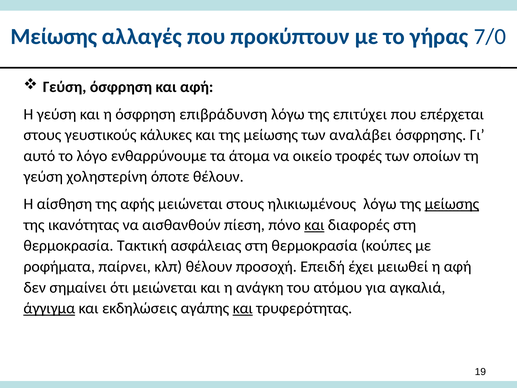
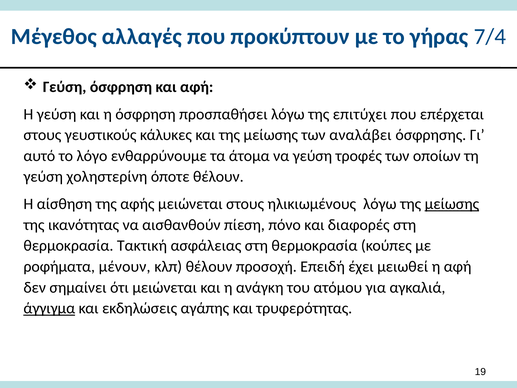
Μείωσης: Μείωσης -> Μέγεθος (54, 37)
7/0: 7/0 -> 7/4 (490, 37)
επιβράδυνση: επιβράδυνση -> προσπαθήσει (223, 114)
να οικείο: οικείο -> γεύση (312, 156)
και underline: present -> none (314, 225)
παίρνει: παίρνει -> μένουν (125, 266)
και underline: present -> none (243, 308)
